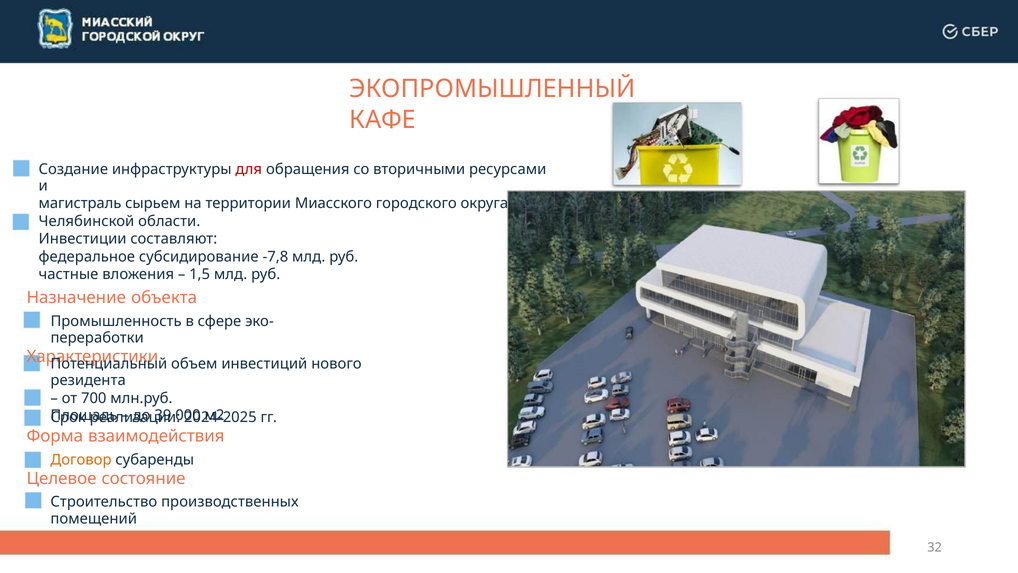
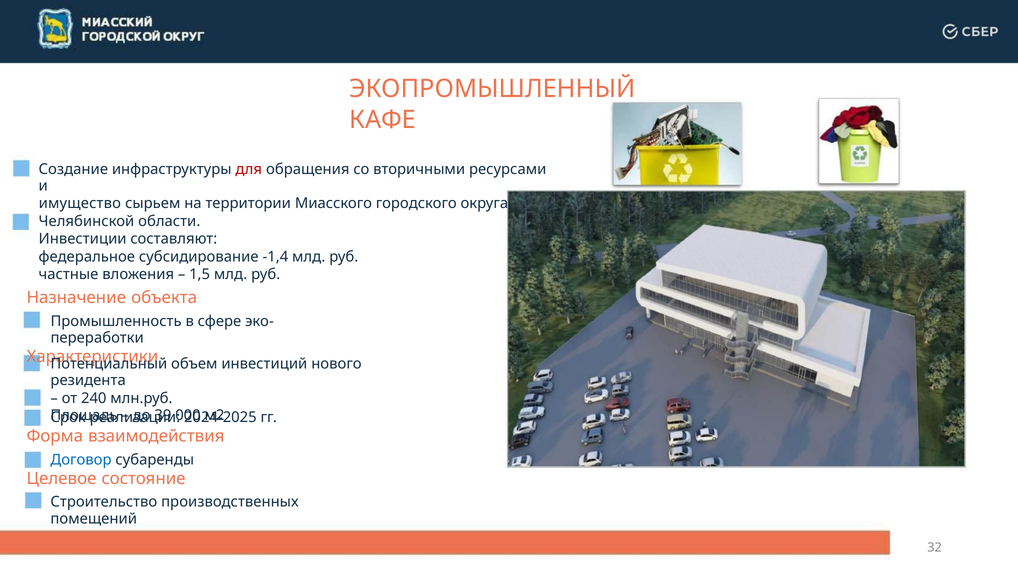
магистраль: магистраль -> имущество (80, 203)
-7,8: -7,8 -> -1,4 (275, 257)
700: 700 -> 240 (94, 398)
Договор colour: orange -> blue (81, 459)
